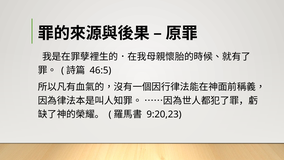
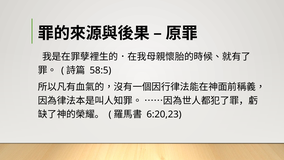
46:5: 46:5 -> 58:5 (100, 70)
9:20,23: 9:20,23 -> 6:20,23 (164, 114)
